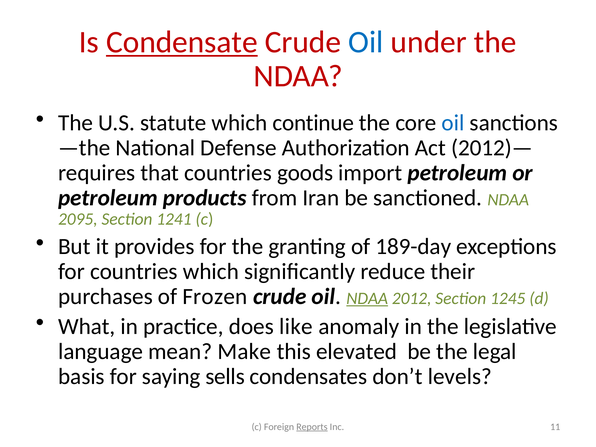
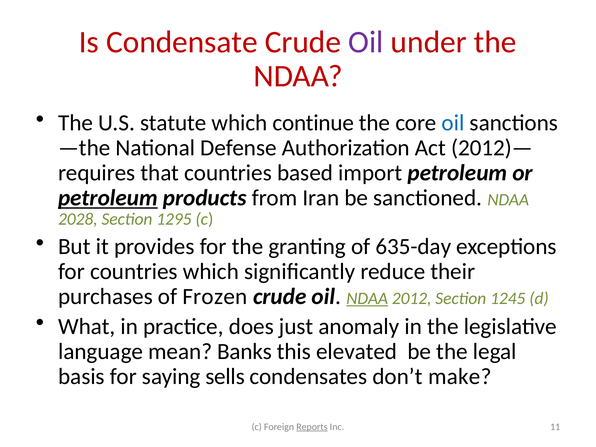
Condensate underline: present -> none (182, 42)
Oil colour: blue -> purple (366, 42)
goods: goods -> based (305, 173)
petroleum underline: none -> present (108, 198)
2095: 2095 -> 2028 (78, 219)
1241: 1241 -> 1295 (174, 219)
189-day: 189-day -> 635-day (413, 246)
like: like -> just (296, 326)
Make: Make -> Banks (245, 351)
levels: levels -> make (460, 376)
